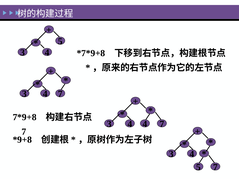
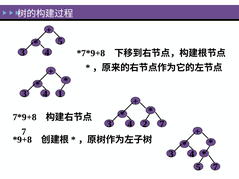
4 7: 7 -> 1 (60, 94)
4 4: 4 -> 2 (145, 124)
